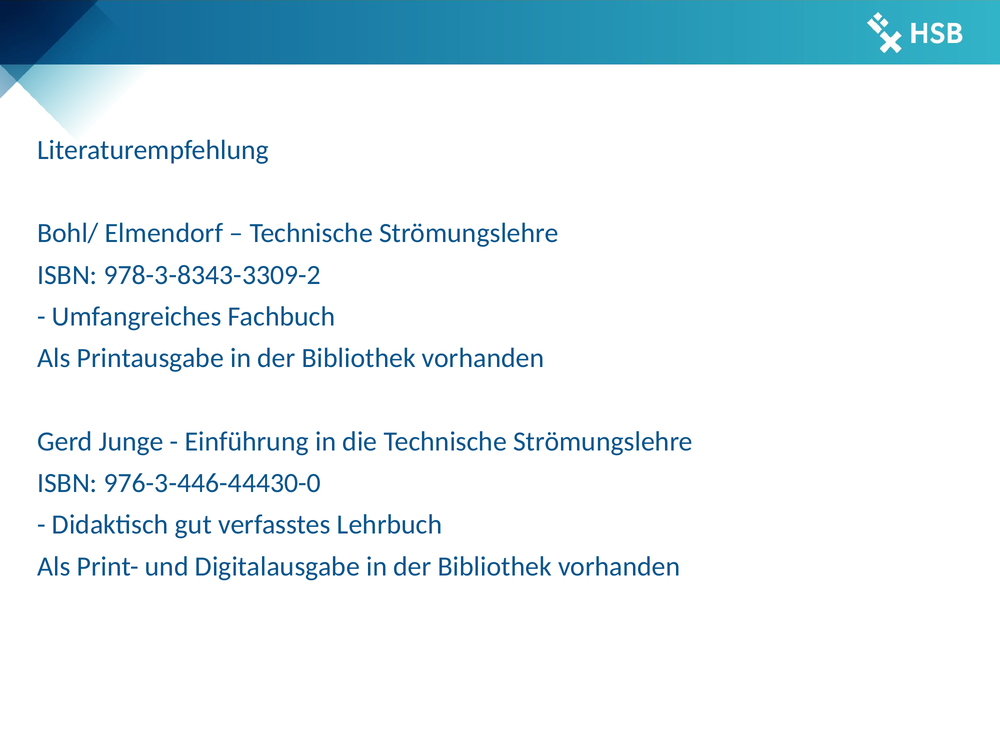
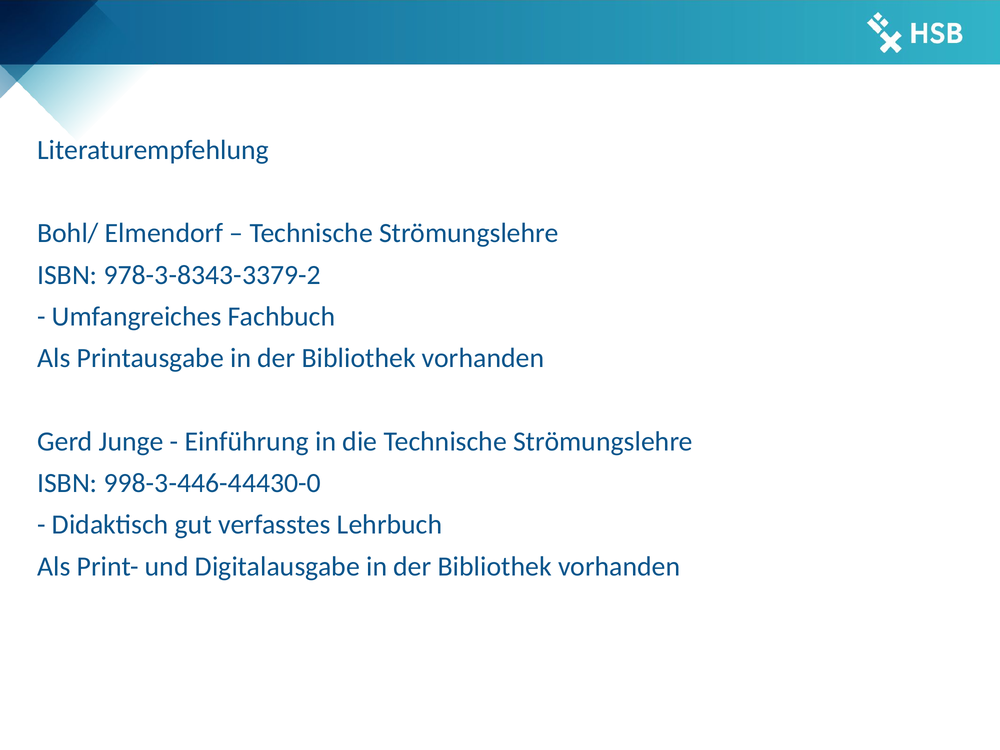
978-3-8343-3309-2: 978-3-8343-3309-2 -> 978-3-8343-3379-2 (212, 275)
976-3-446-44430-0: 976-3-446-44430-0 -> 998-3-446-44430-0 (212, 483)
